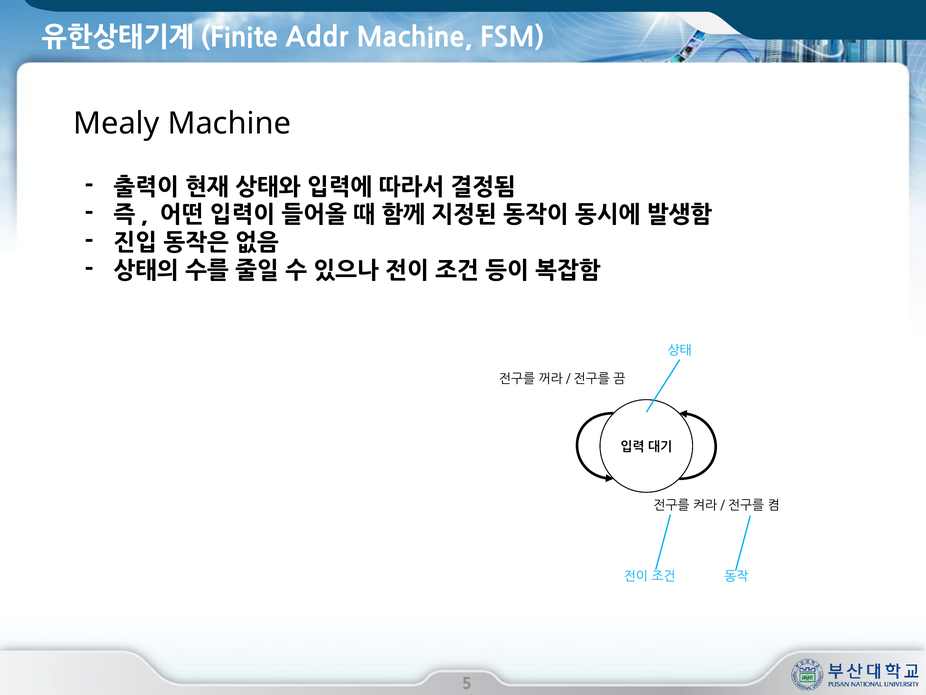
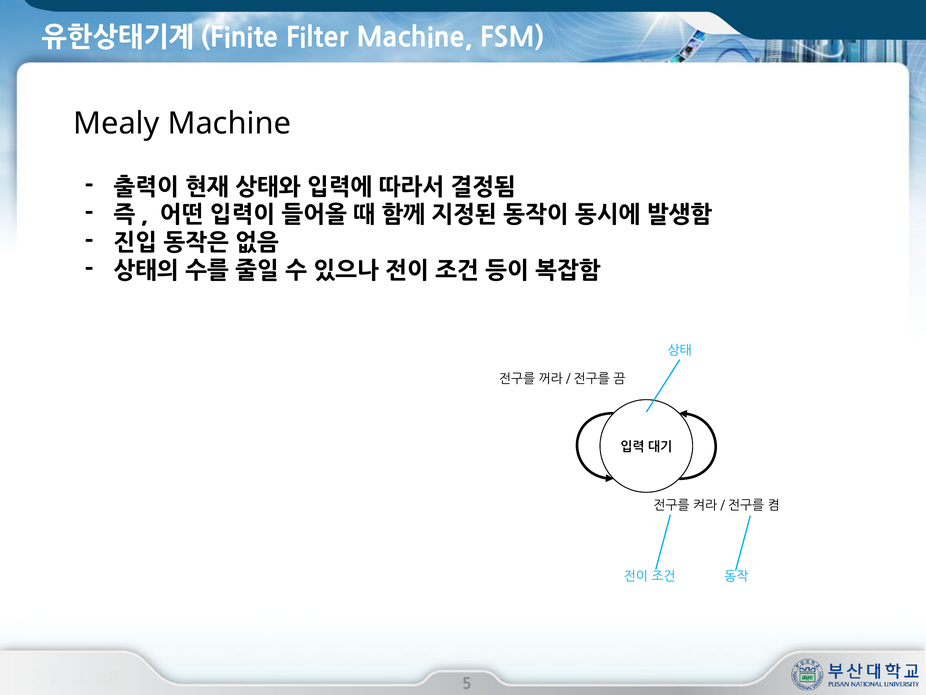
Addr: Addr -> Filter (317, 38)
